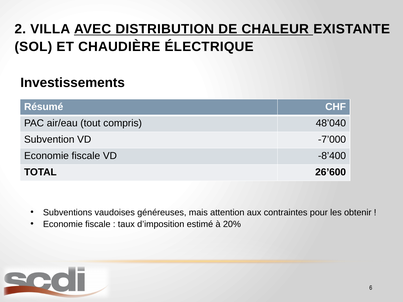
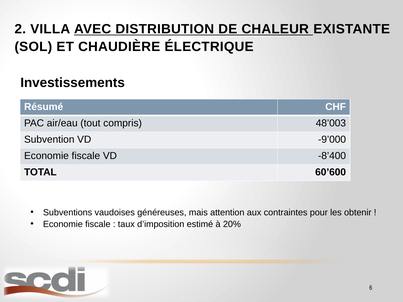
48’040: 48’040 -> 48’003 (331, 123)
-7’000: -7’000 -> -9’000 (332, 140)
26’600: 26’600 -> 60’600 (331, 172)
